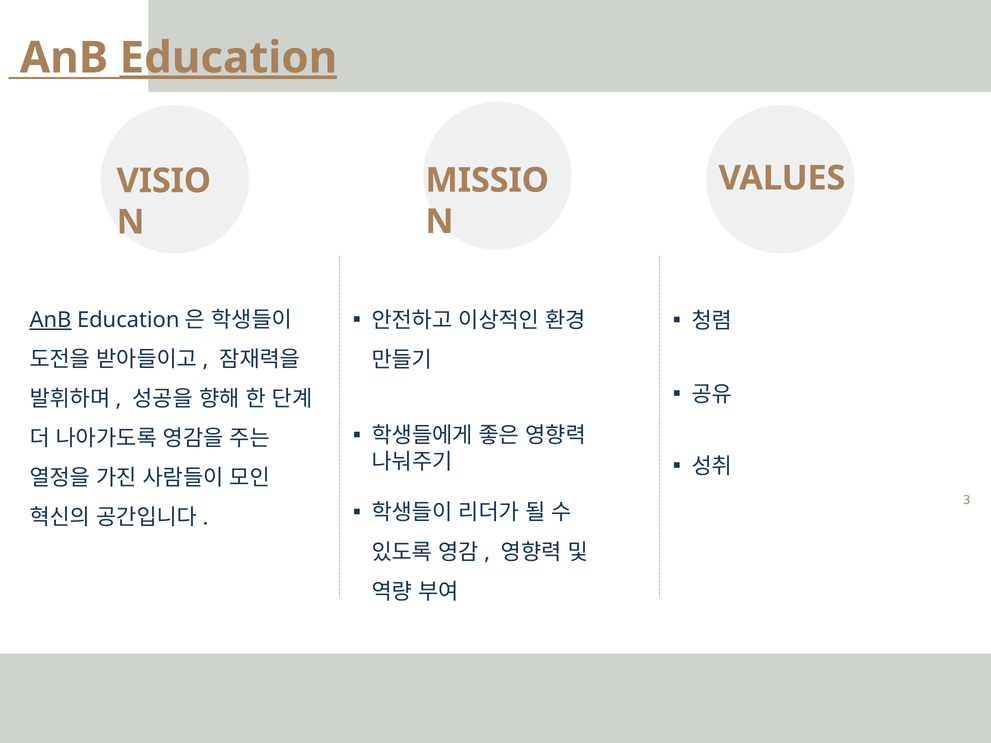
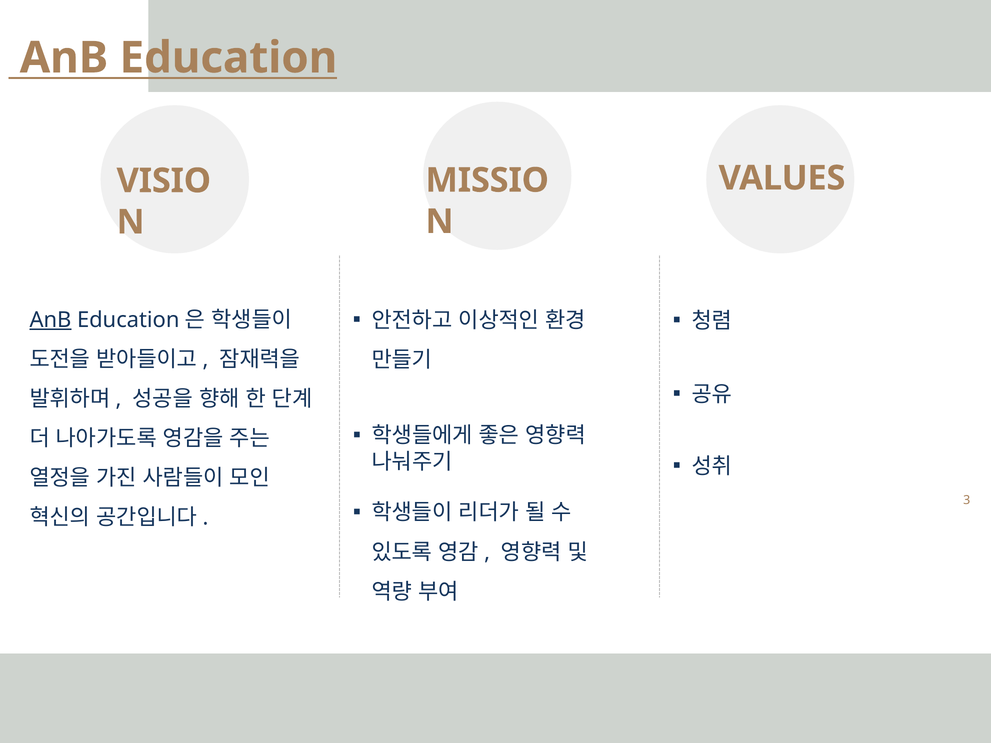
Education underline: present -> none (228, 58)
